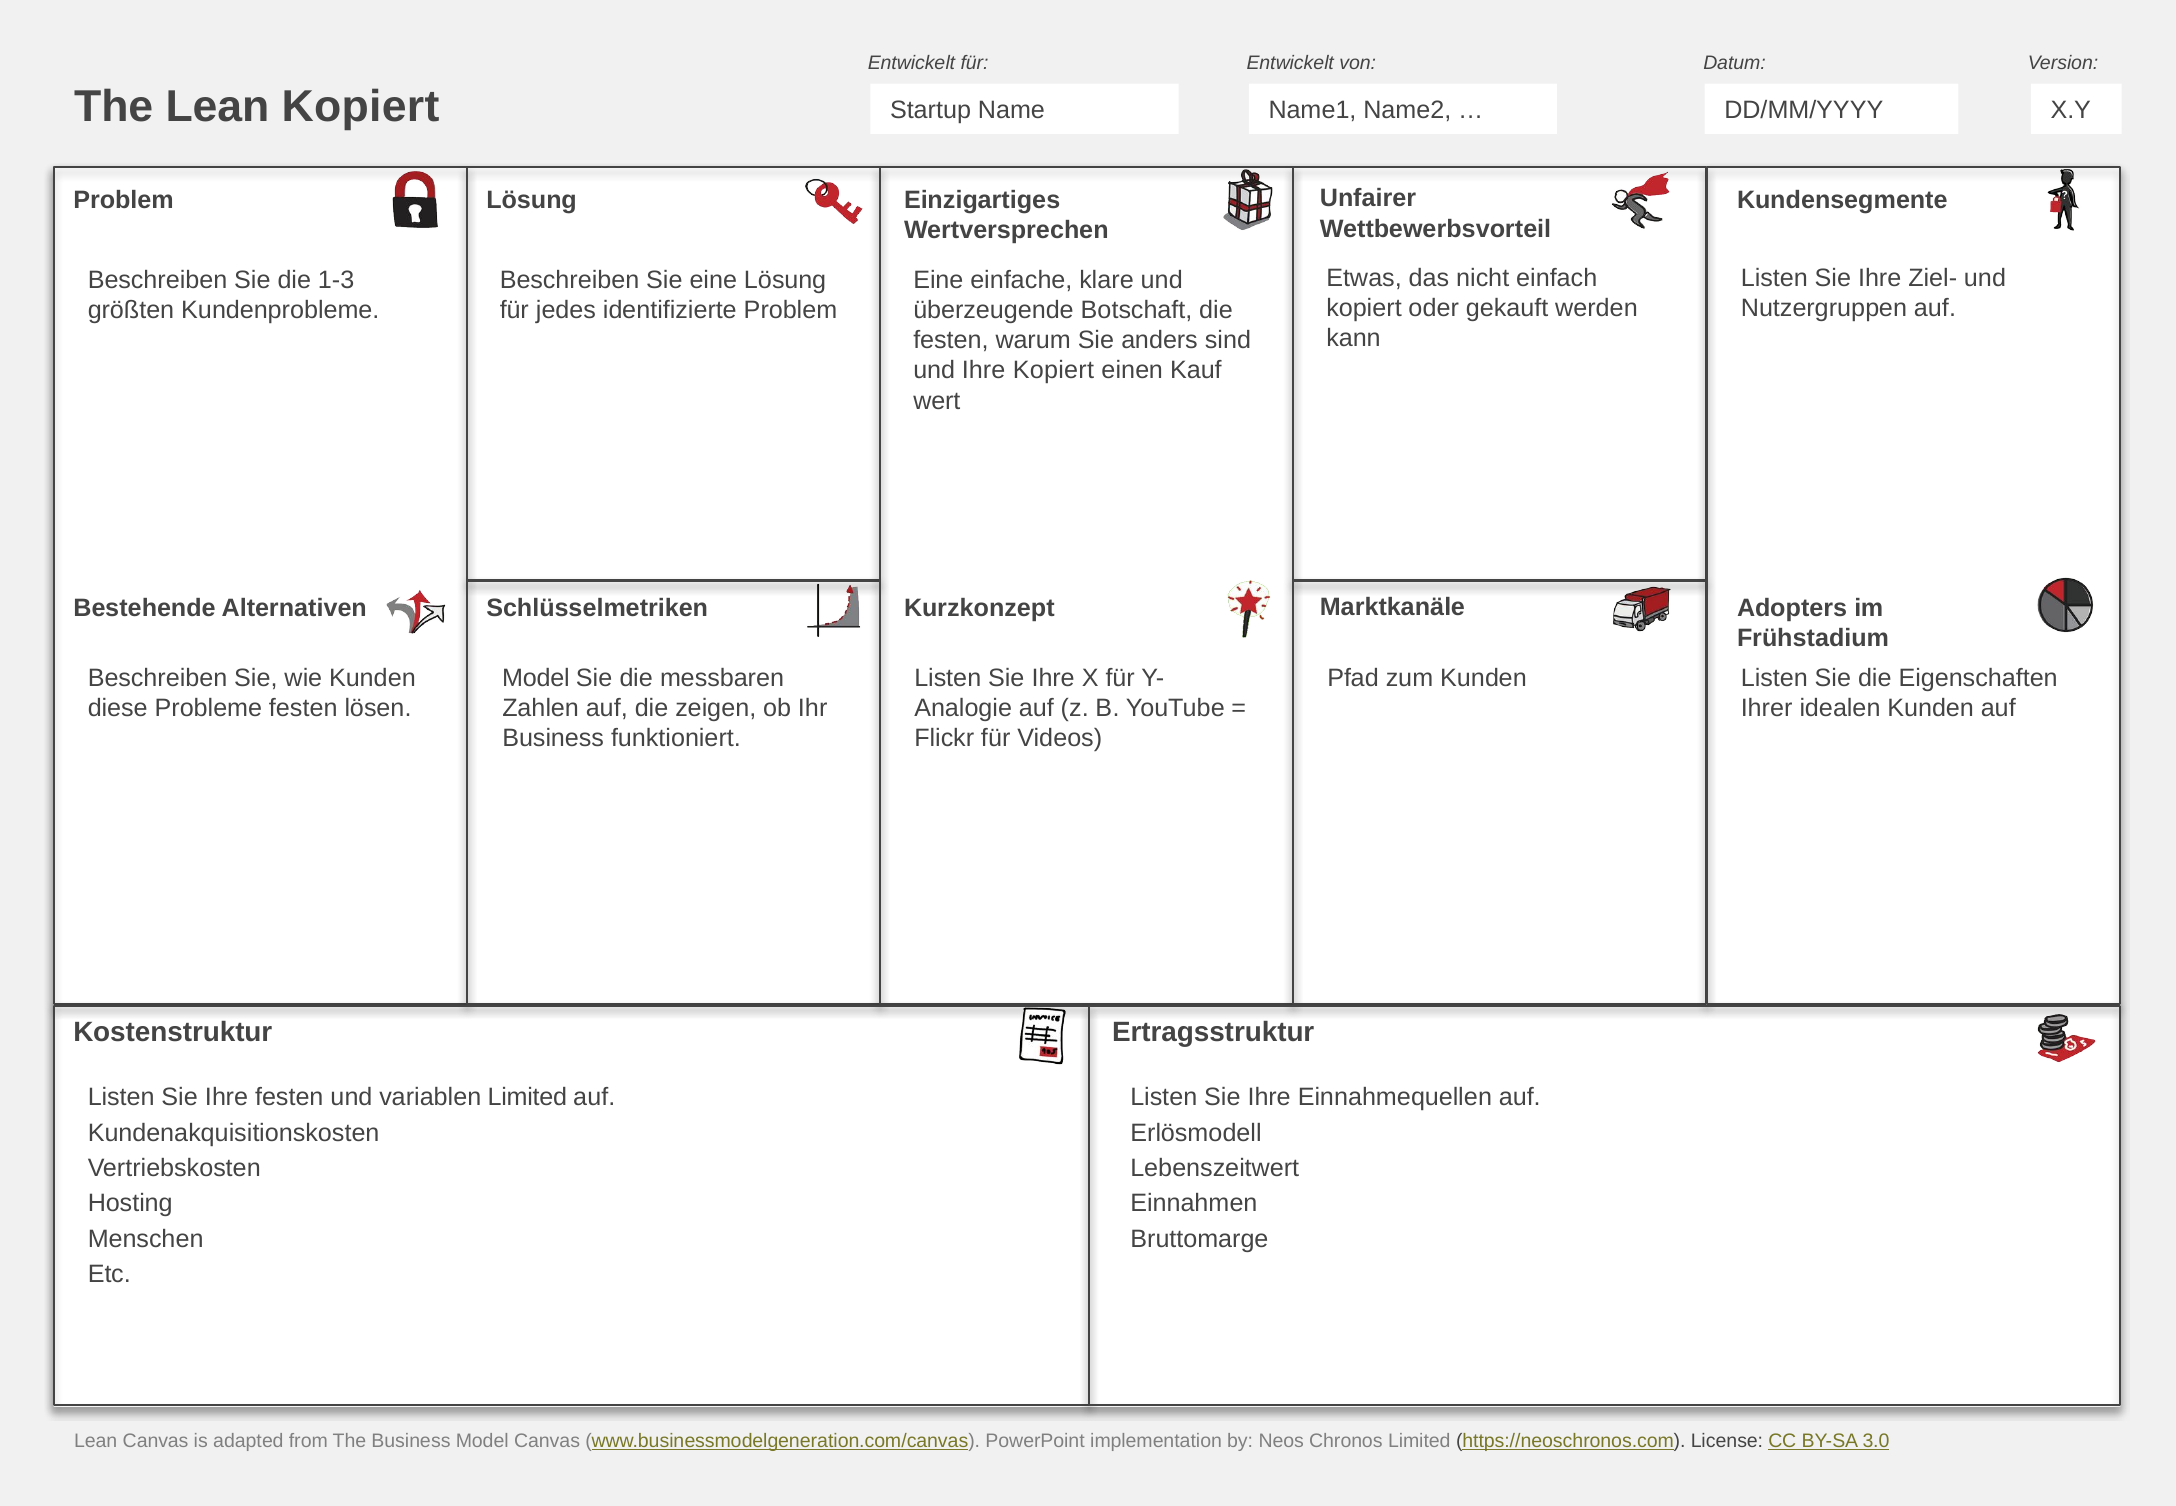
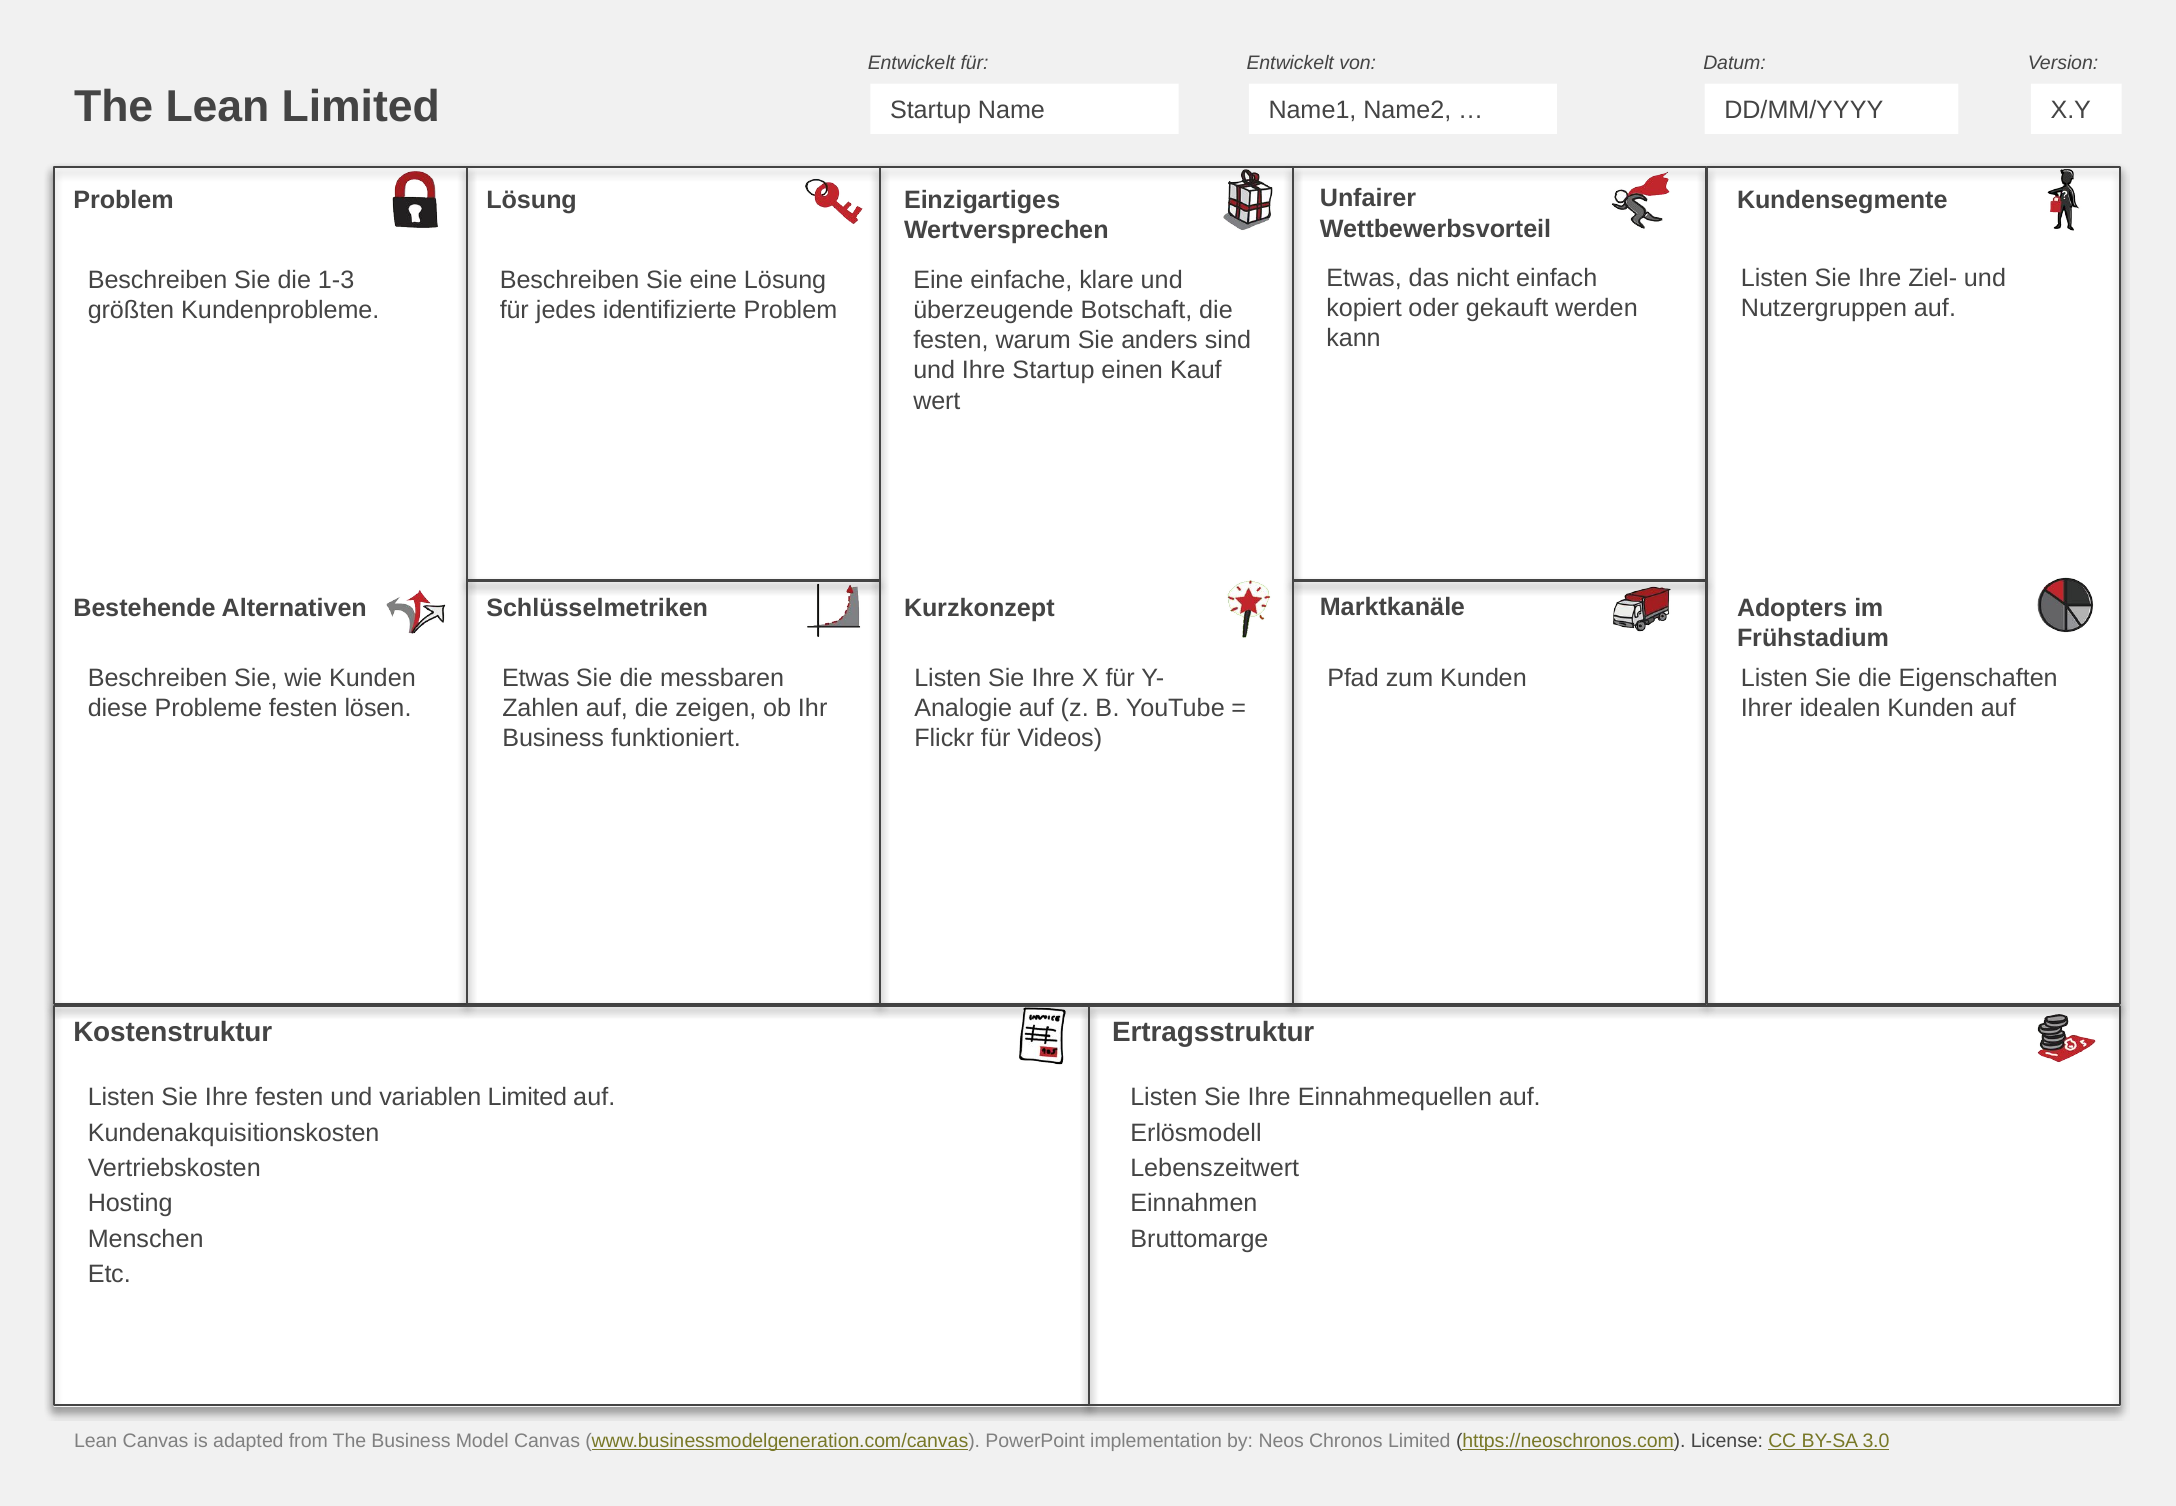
Lean Kopiert: Kopiert -> Limited (361, 107)
Ihre Kopiert: Kopiert -> Startup (1053, 371)
Model: Model -> Etwas (536, 678)
